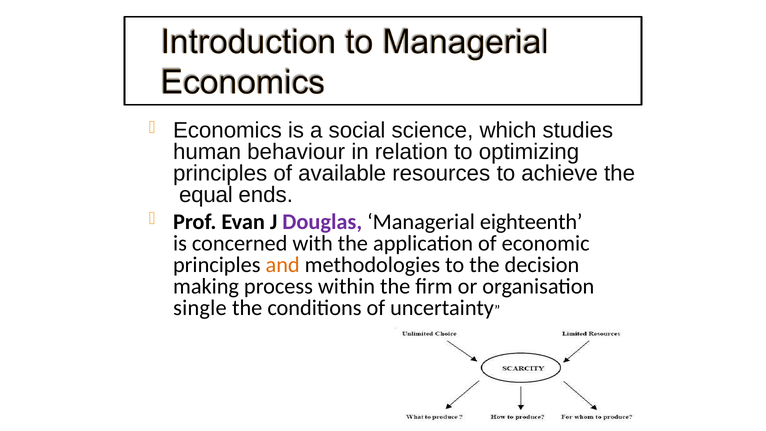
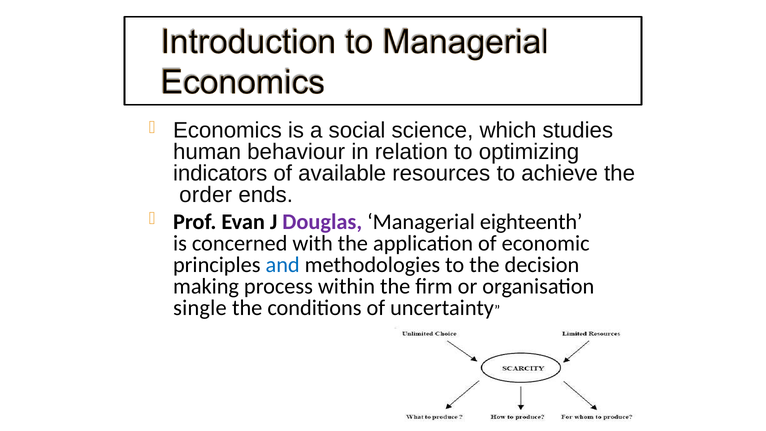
principles: principles -> indicators (220, 173)
equal: equal -> order (206, 195)
and colour: orange -> blue (283, 265)
